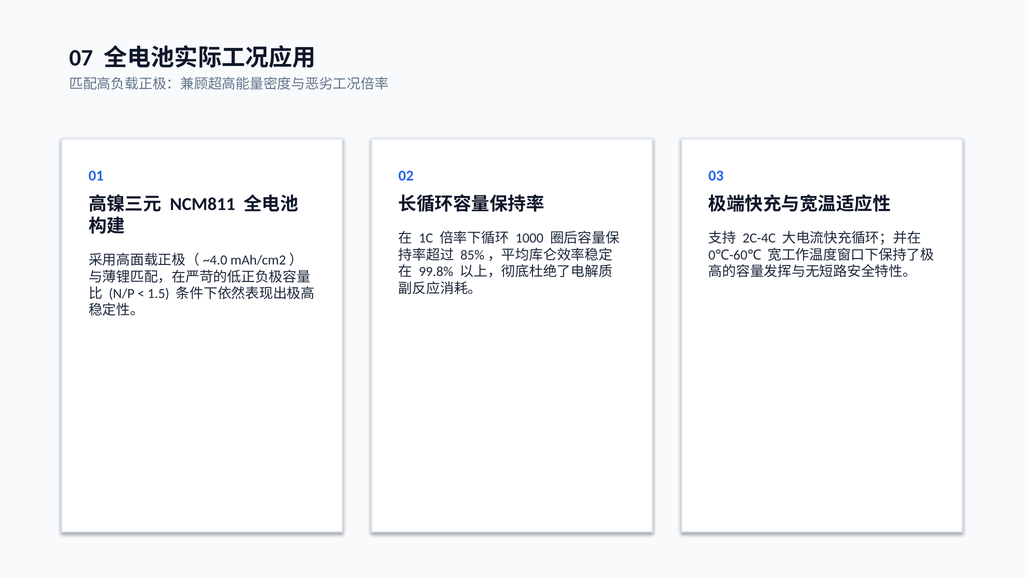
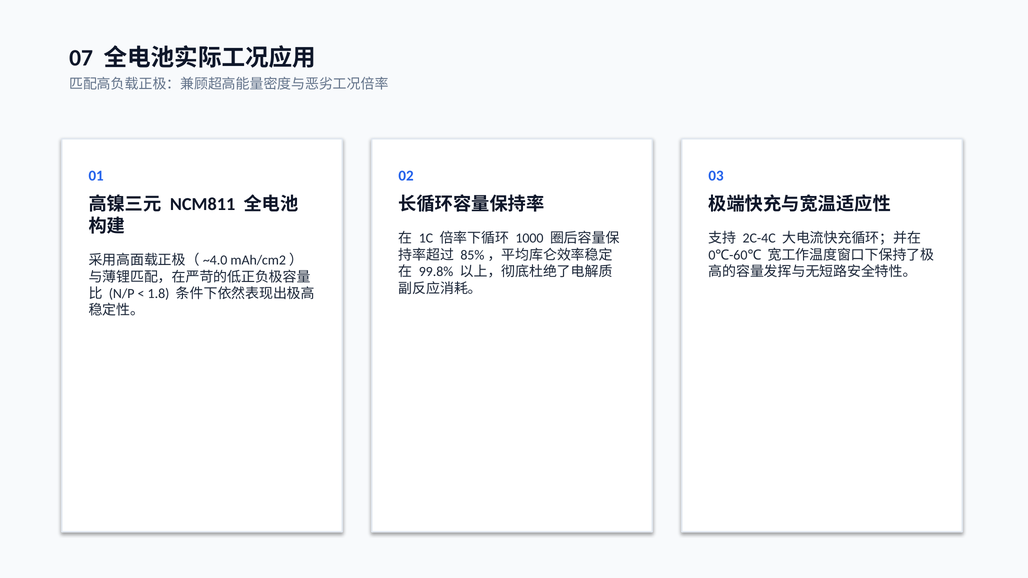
1.5: 1.5 -> 1.8 (159, 294)
